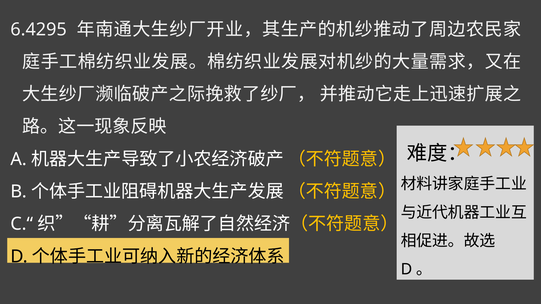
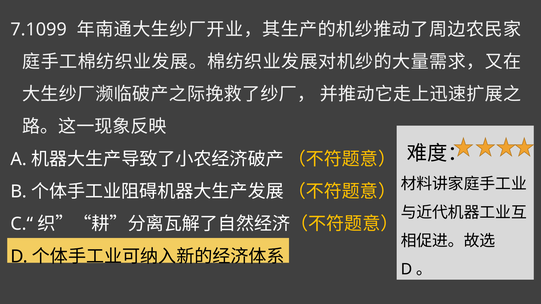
6.4295: 6.4295 -> 7.1099 (39, 29)
